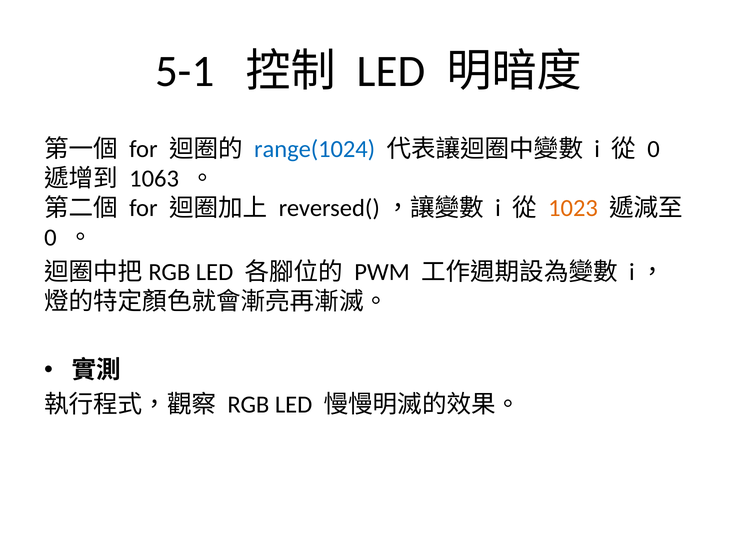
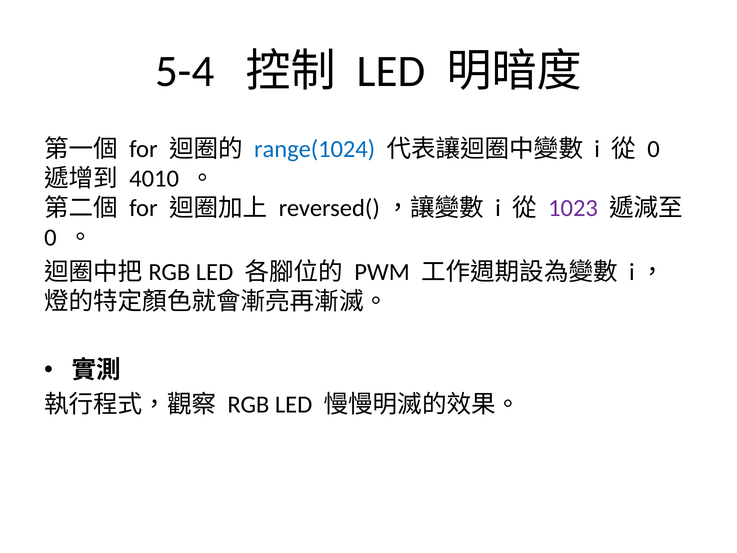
5-1: 5-1 -> 5-4 (185, 71)
1063: 1063 -> 4010 (154, 179)
1023 colour: orange -> purple (573, 208)
